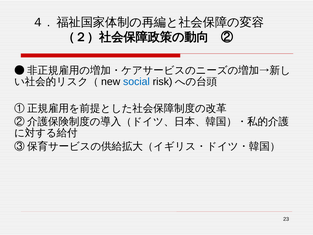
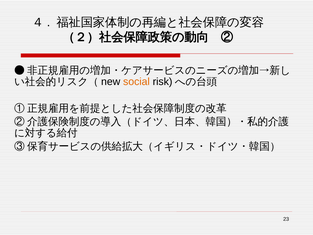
social colour: blue -> orange (136, 82)
